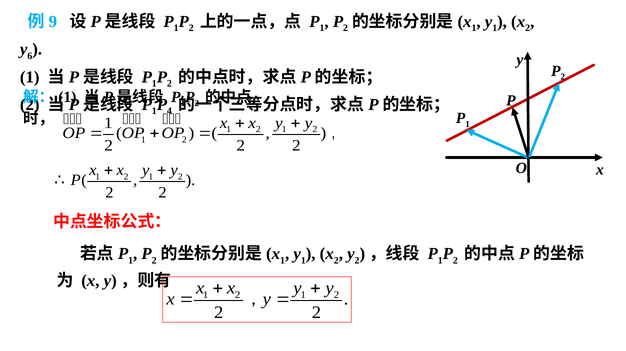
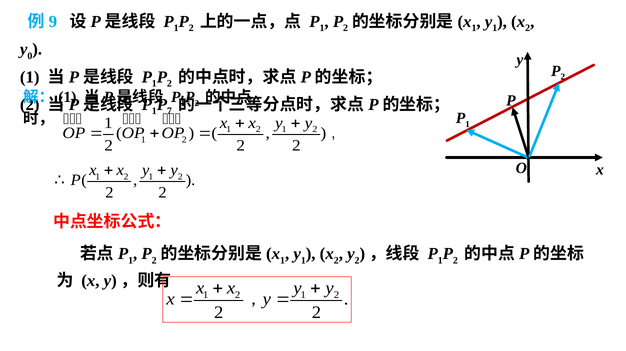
6: 6 -> 0 (30, 56)
4: 4 -> 7 (169, 111)
